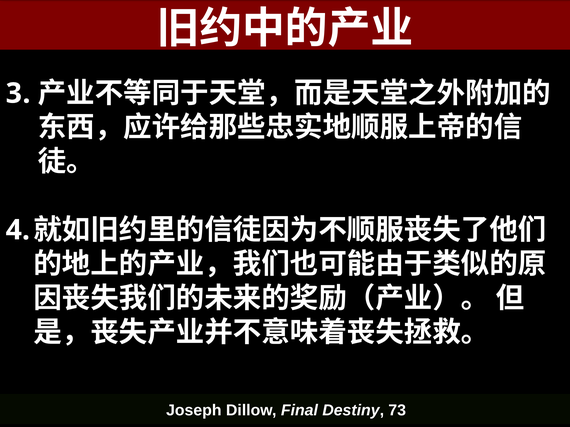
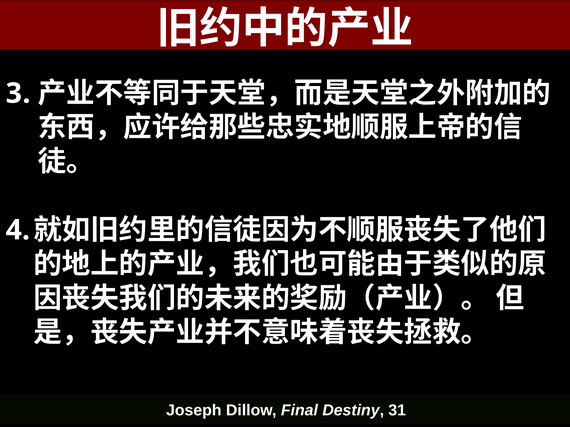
73: 73 -> 31 (397, 411)
